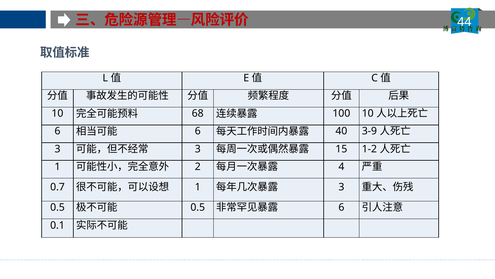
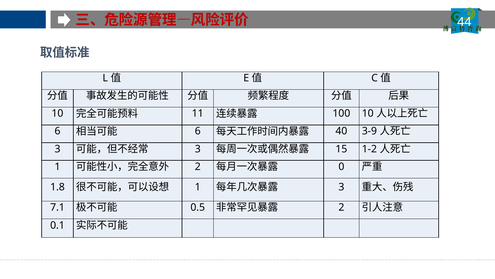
68: 68 -> 11 (198, 113)
4: 4 -> 0 (341, 166)
0.7: 0.7 -> 1.8 (57, 187)
0.5: 0.5 -> 7.1 (57, 207)
6: 6 -> 2 (341, 207)
